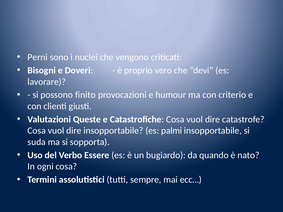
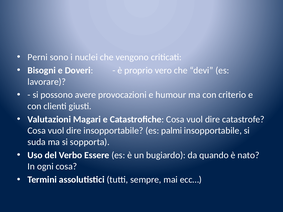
finito: finito -> avere (85, 95)
Queste: Queste -> Magari (87, 120)
